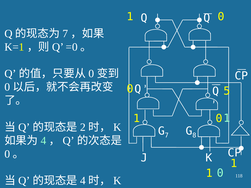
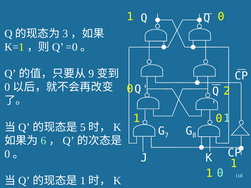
7: 7 -> 3 (65, 34)
0: 0 -> 9 (91, 74)
5: 5 -> 2 (227, 91)
2: 2 -> 5 (83, 127)
4: 4 -> 6 (43, 141)
4: 4 -> 1 (83, 181)
